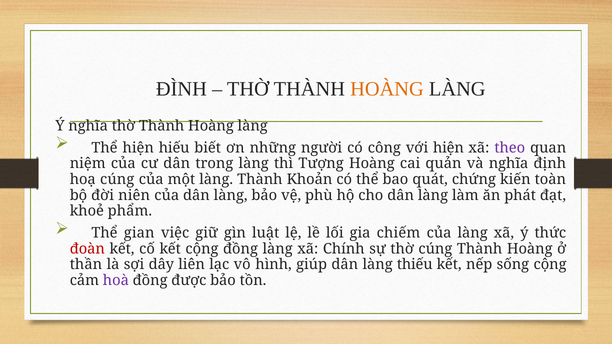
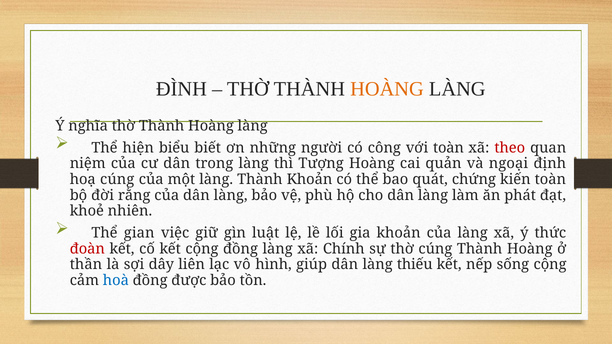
hiếu: hiếu -> biểu (174, 148)
với hiện: hiện -> toàn (448, 148)
theo colour: purple -> red (510, 148)
và nghĩa: nghĩa -> ngoại (509, 164)
niên: niên -> rằng (134, 195)
phẩm: phẩm -> nhiên (130, 211)
gia chiếm: chiếm -> khoản (399, 233)
hoà colour: purple -> blue (116, 281)
